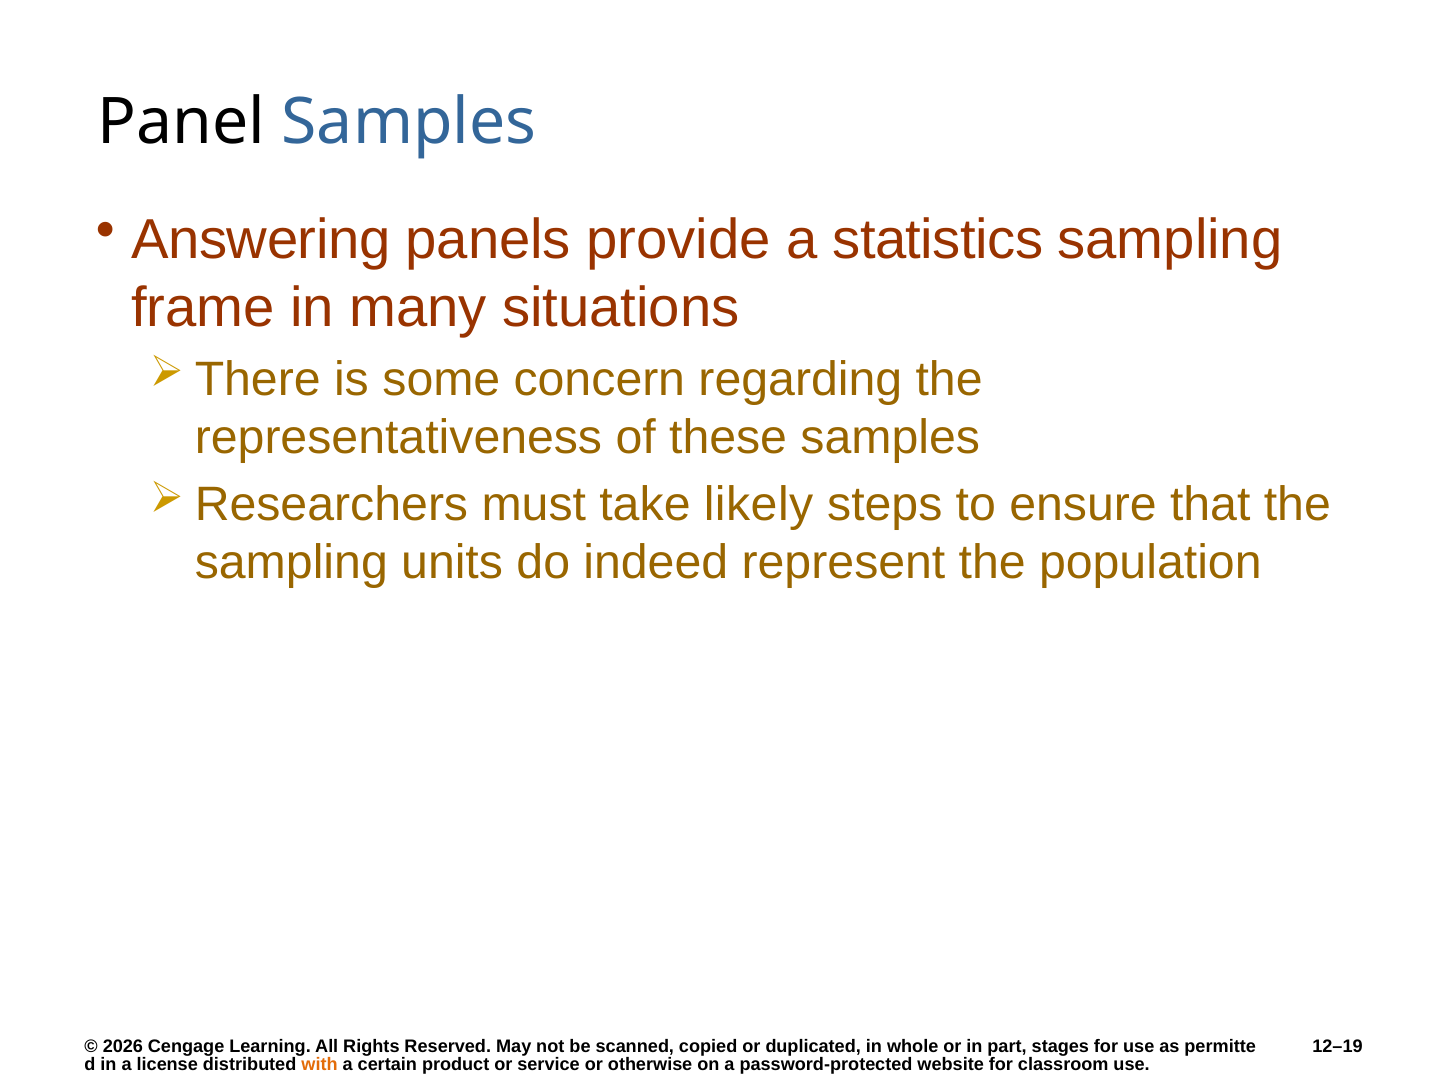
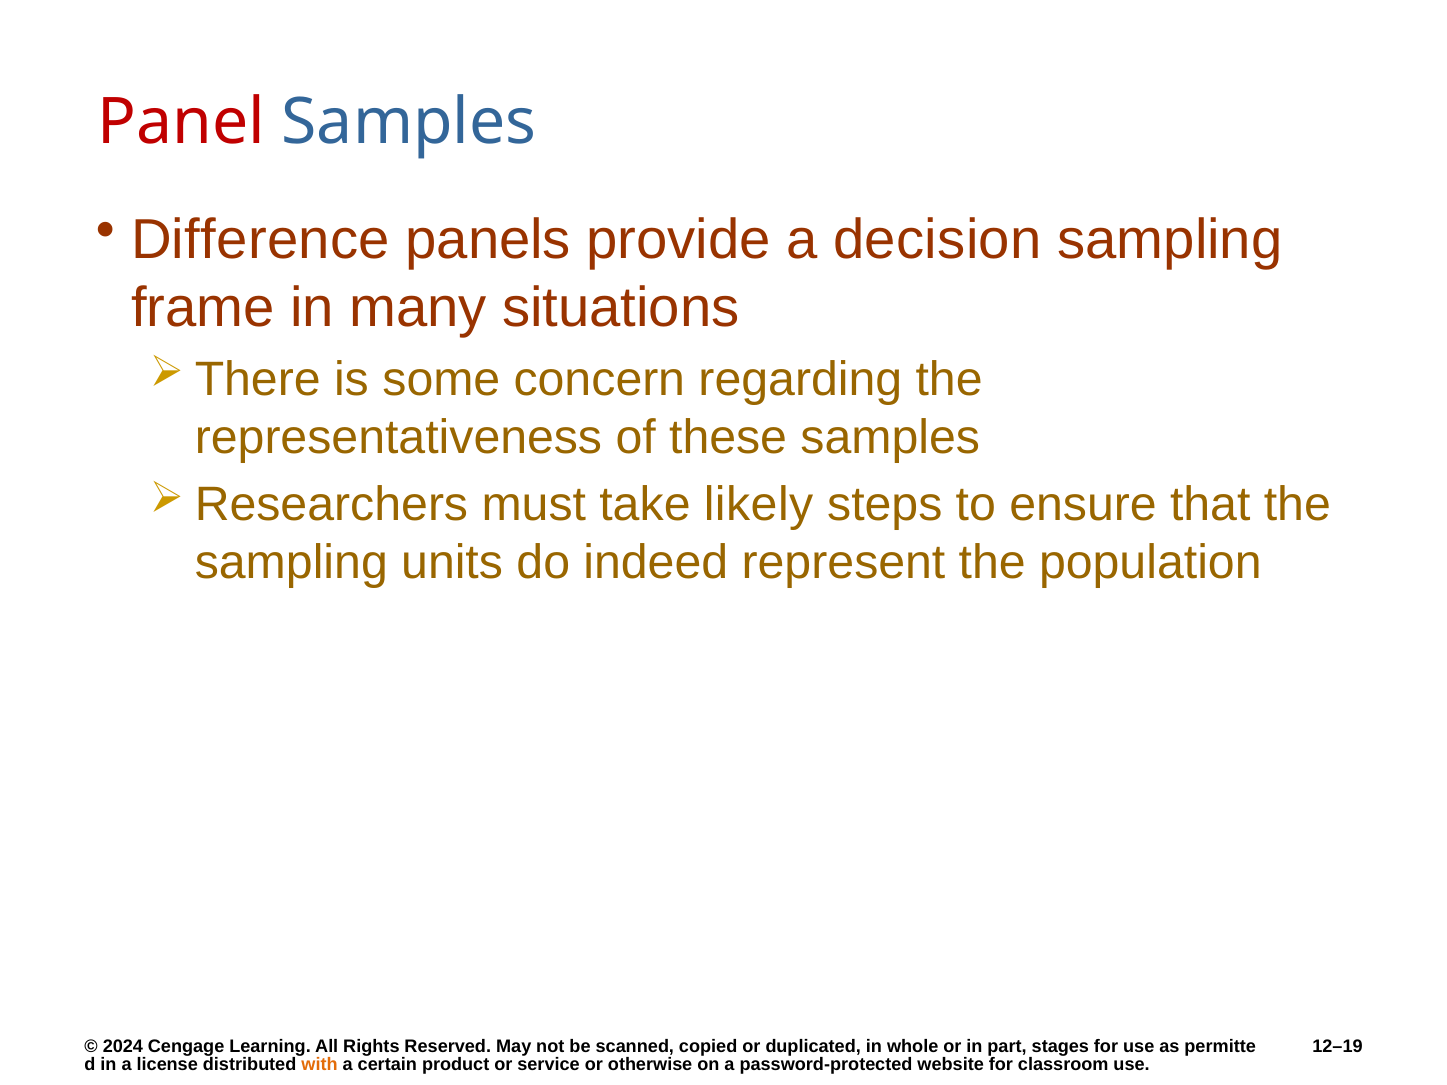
Panel colour: black -> red (181, 123)
Answering: Answering -> Difference (260, 240)
statistics: statistics -> decision (937, 240)
2026: 2026 -> 2024 (123, 1047)
